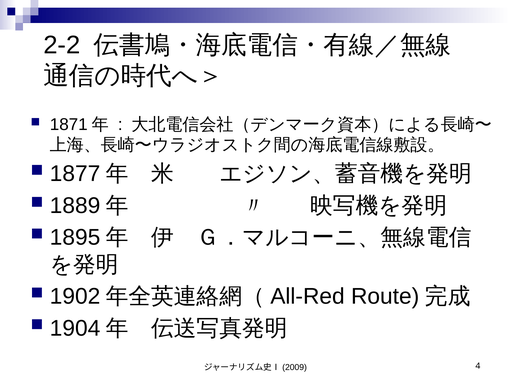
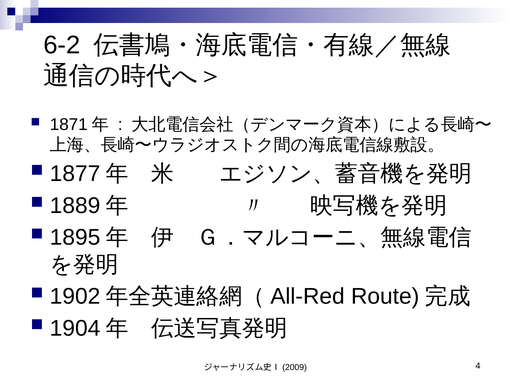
2-2: 2-2 -> 6-2 (62, 45)
